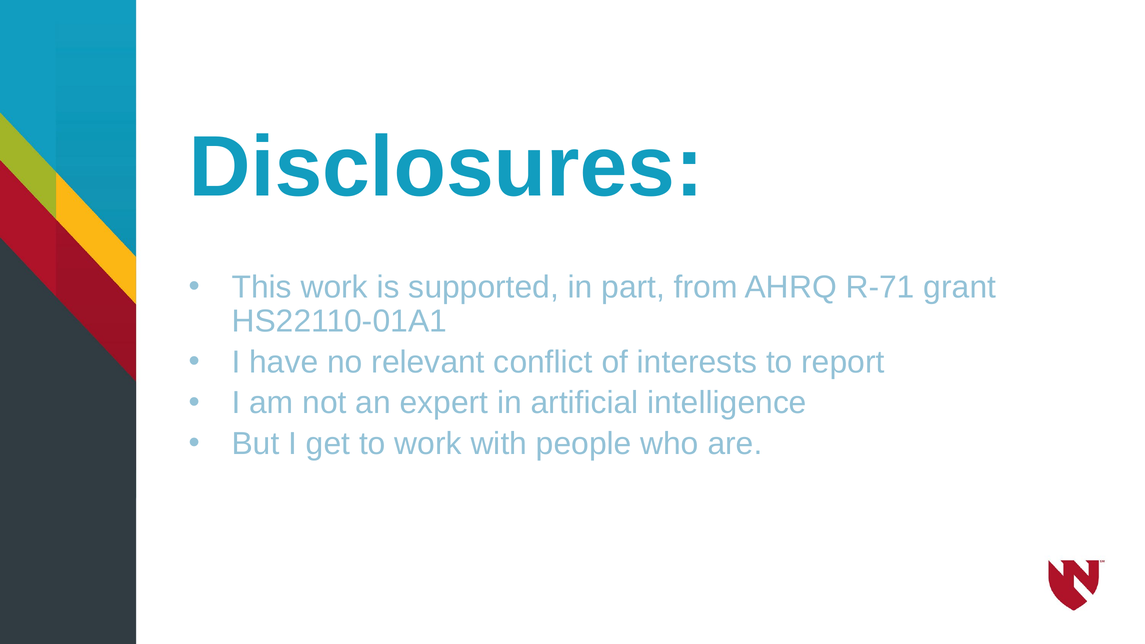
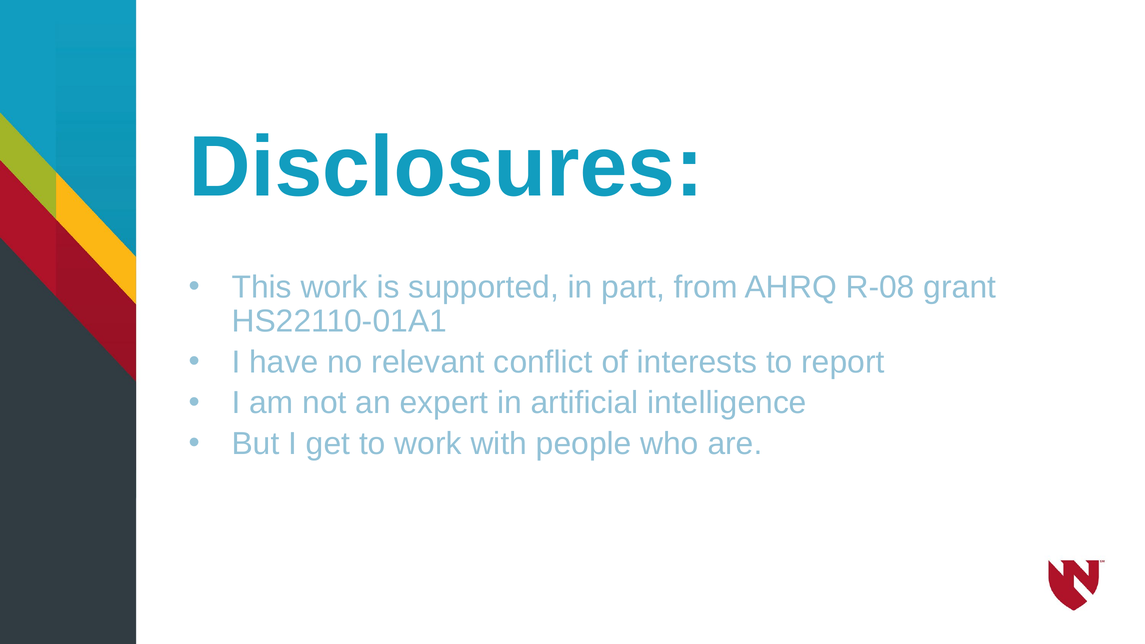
R-71: R-71 -> R-08 (880, 287)
